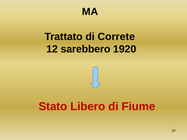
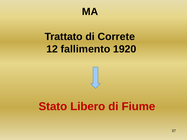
sarebbero: sarebbero -> fallimento (85, 49)
